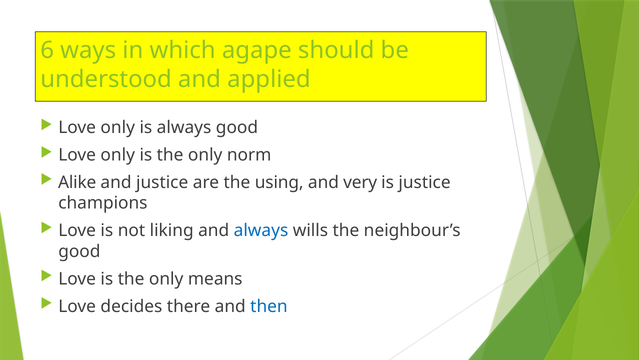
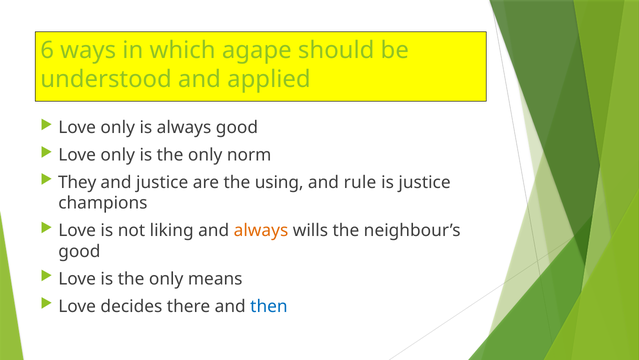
Alike: Alike -> They (77, 182)
very: very -> rule (360, 182)
always colour: blue -> orange (261, 230)
